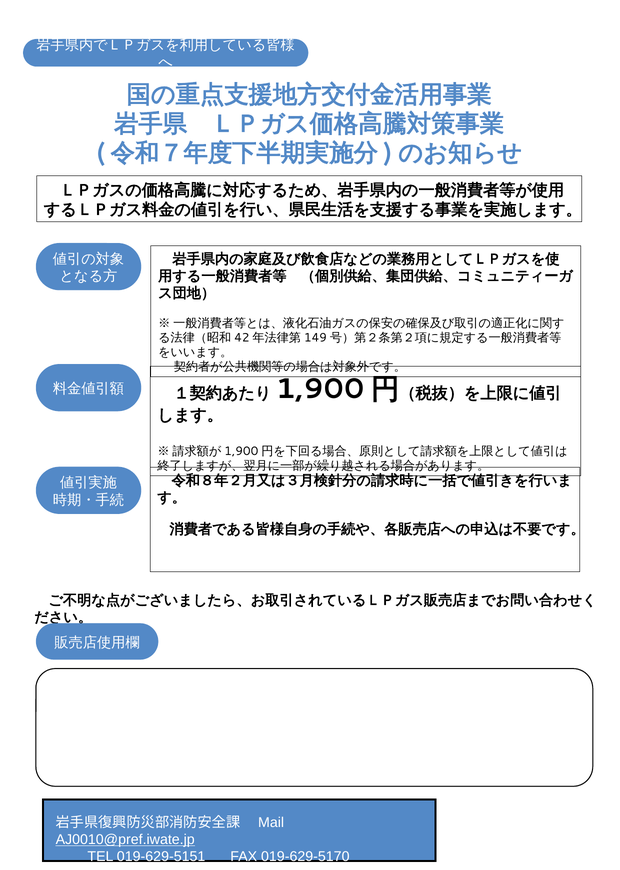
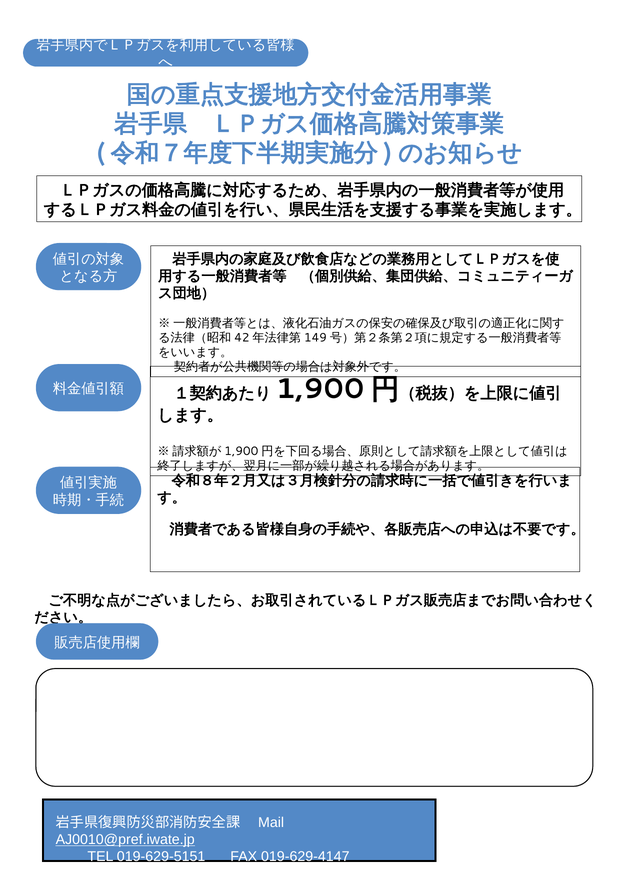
019-629-5170: 019-629-5170 -> 019-629-4147 (305, 856)
